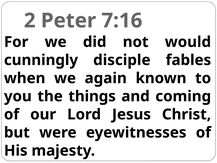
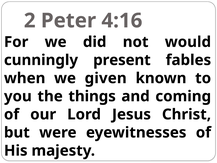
7:16: 7:16 -> 4:16 (122, 21)
disciple: disciple -> present (122, 60)
again: again -> given (106, 78)
